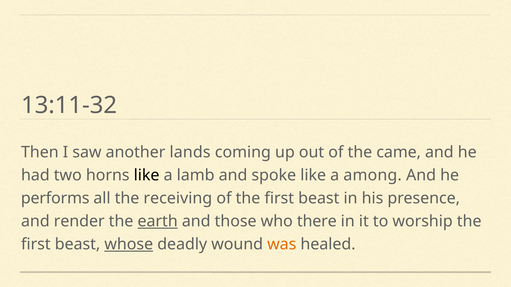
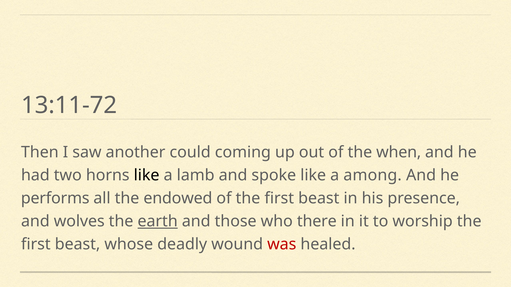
13:11-32: 13:11-32 -> 13:11-72 (69, 105)
lands: lands -> could (190, 153)
came: came -> when (399, 153)
receiving: receiving -> endowed (178, 199)
render: render -> wolves (79, 222)
whose underline: present -> none (129, 245)
was colour: orange -> red (282, 245)
